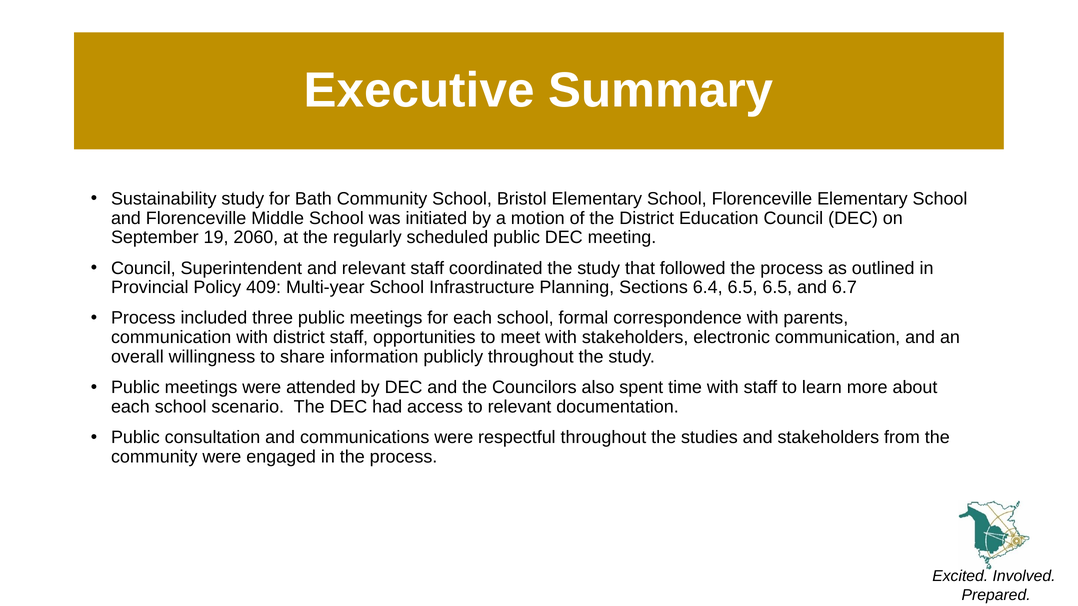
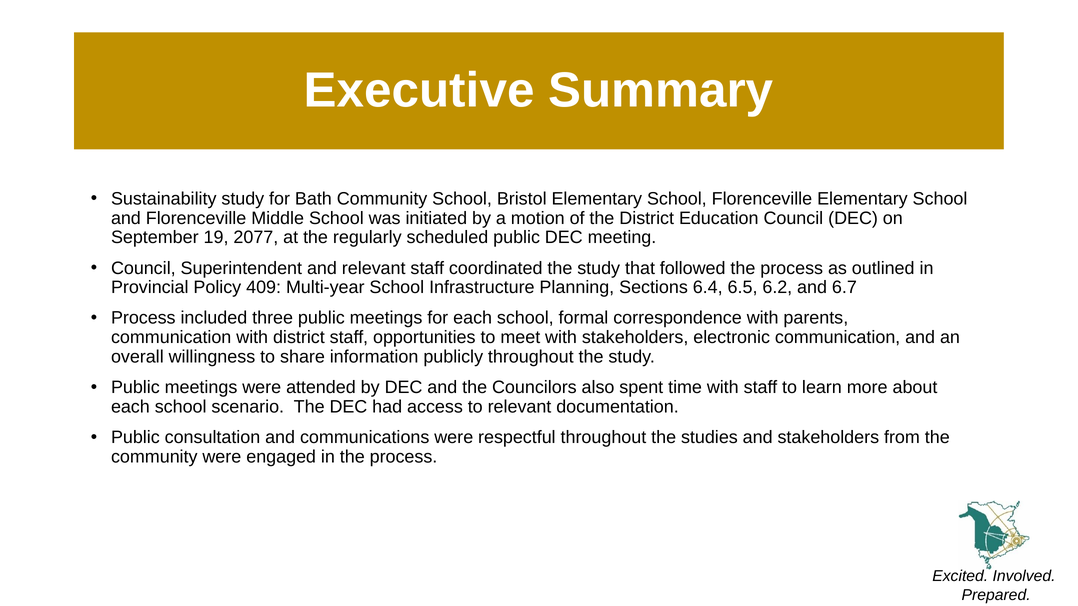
2060: 2060 -> 2077 (256, 238)
6.5 6.5: 6.5 -> 6.2 (777, 288)
